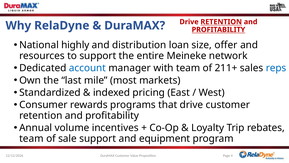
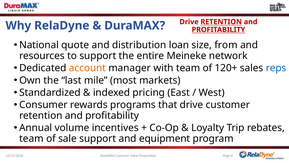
highly: highly -> quote (75, 45)
offer: offer -> from (226, 45)
account colour: blue -> orange (87, 68)
211+: 211+ -> 120+ (226, 68)
